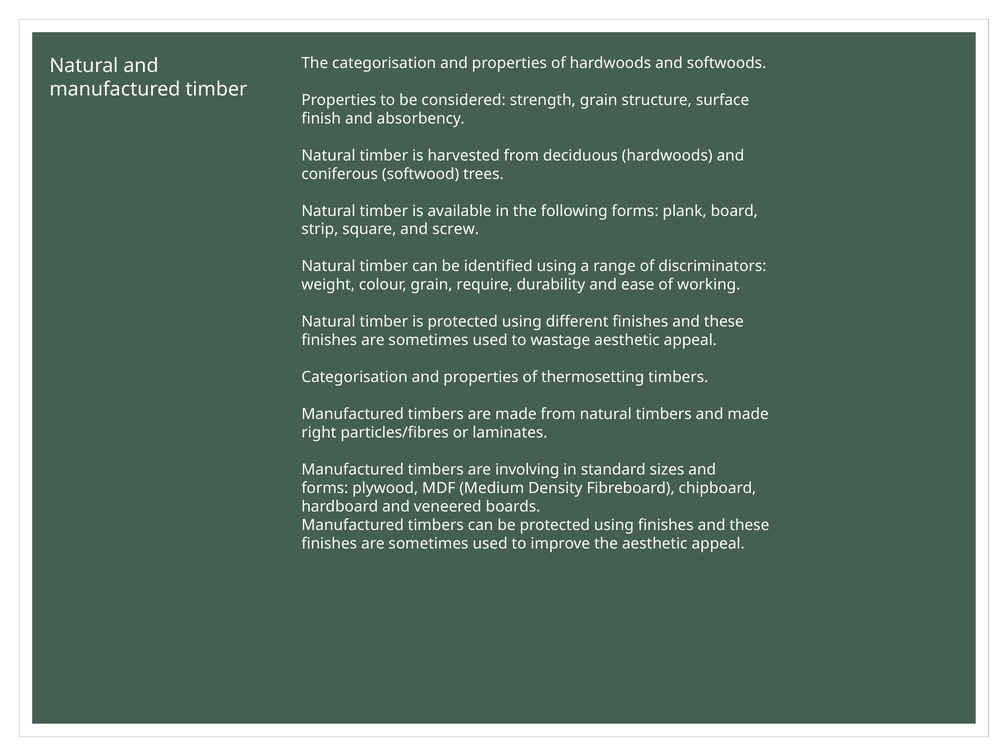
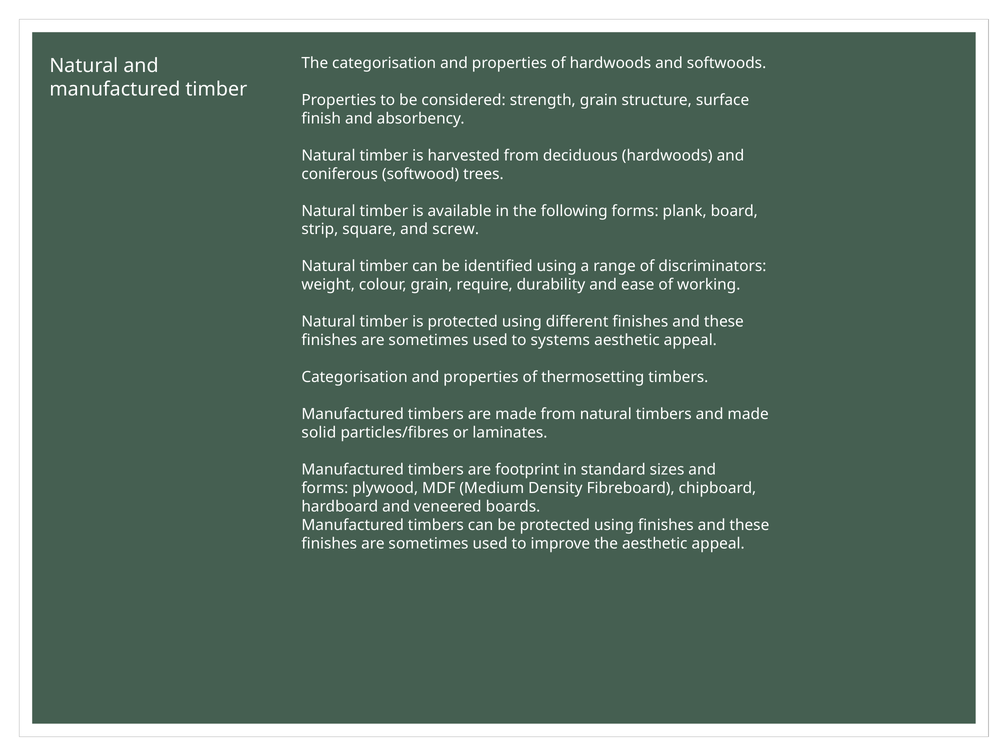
wastage: wastage -> systems (560, 340)
right: right -> solid (319, 433)
involving: involving -> footprint (527, 470)
